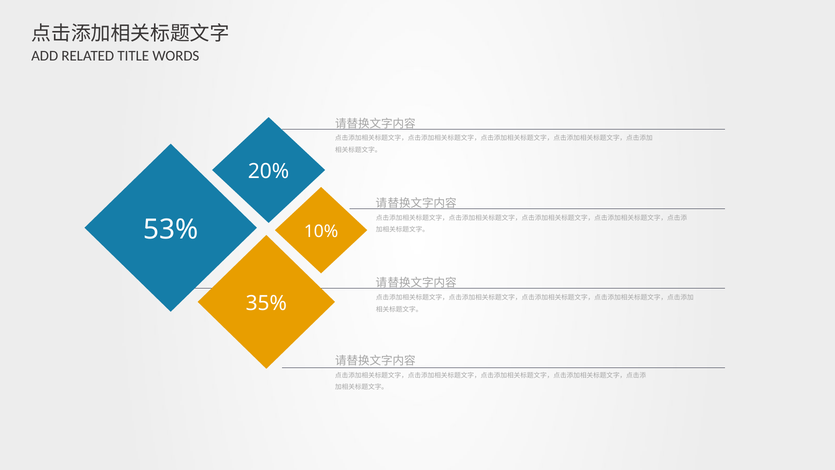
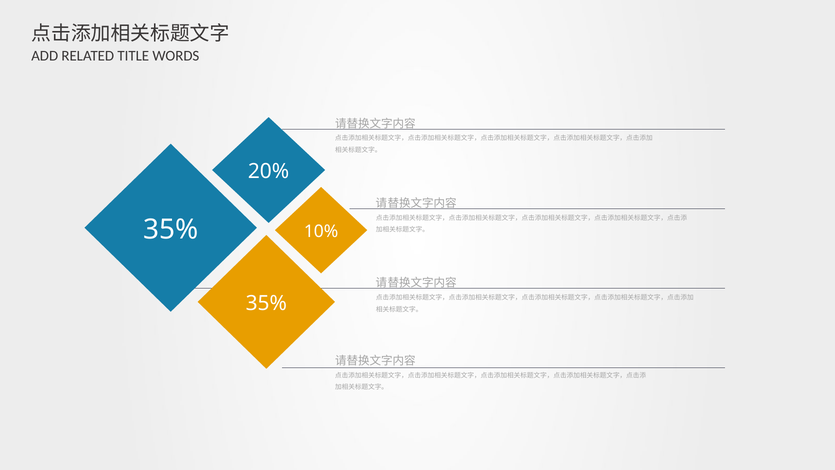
53%: 53% -> 35% (171, 229)
